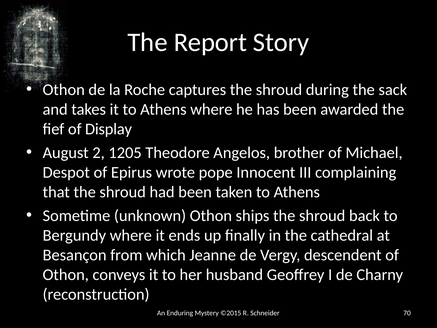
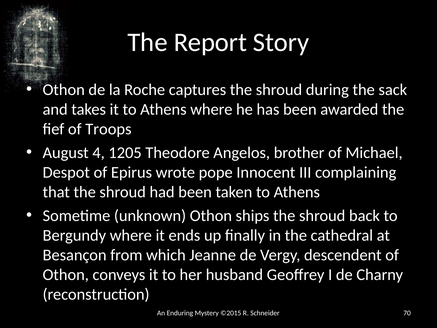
Display: Display -> Troops (108, 129)
2: 2 -> 4 (99, 153)
